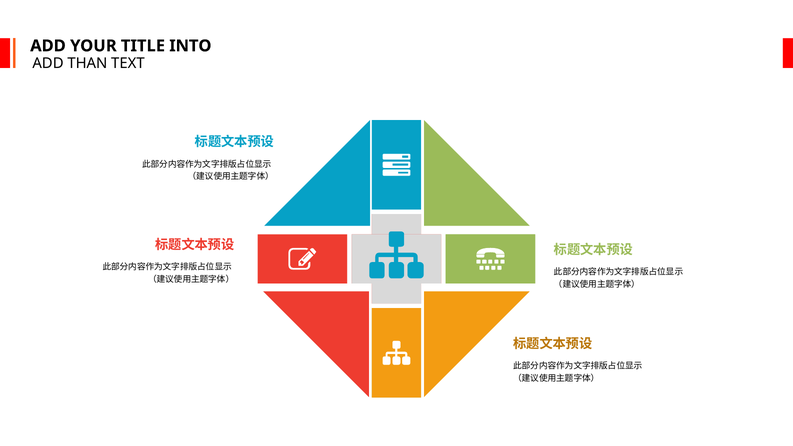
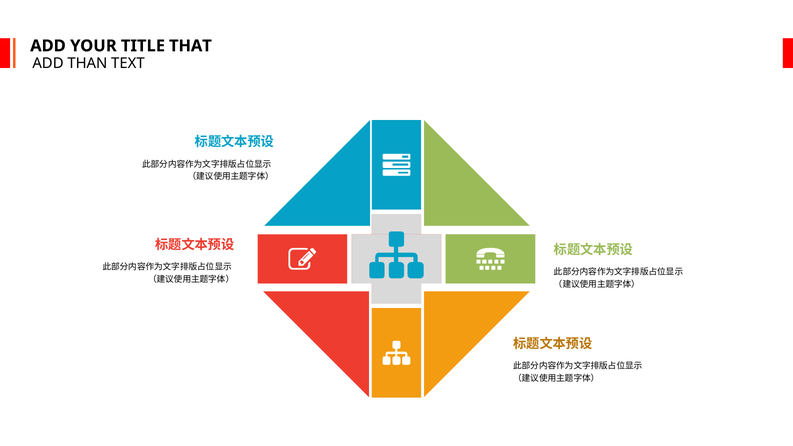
INTO: INTO -> THAT (190, 46)
